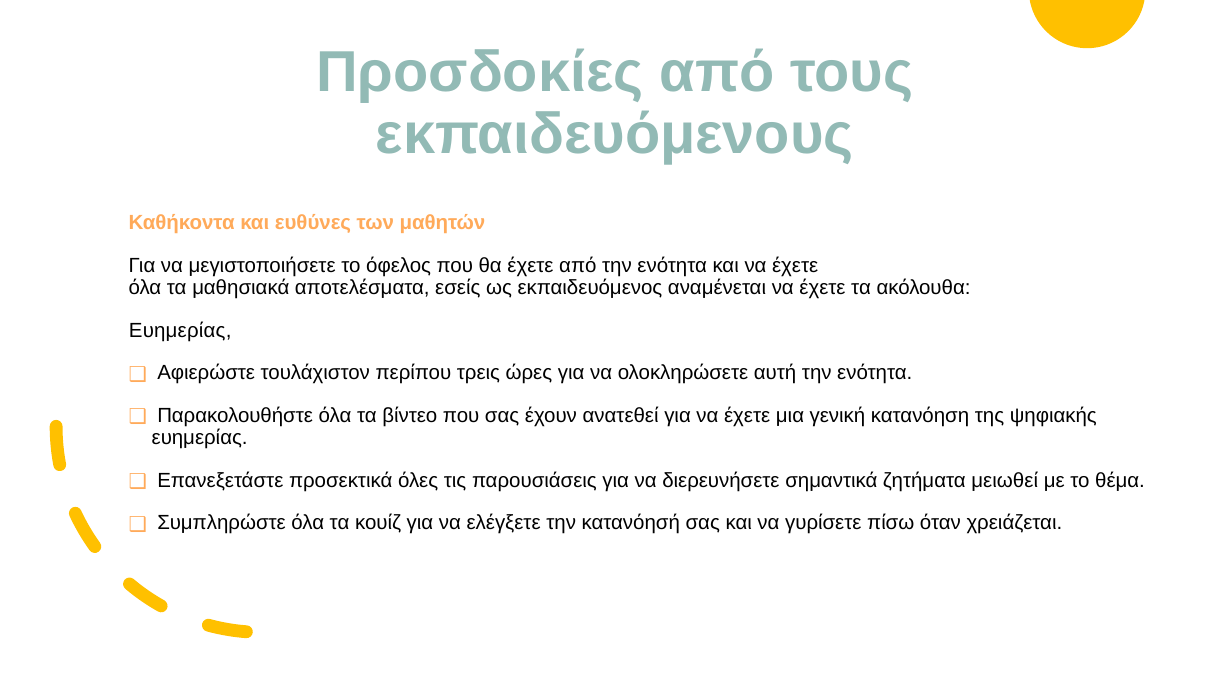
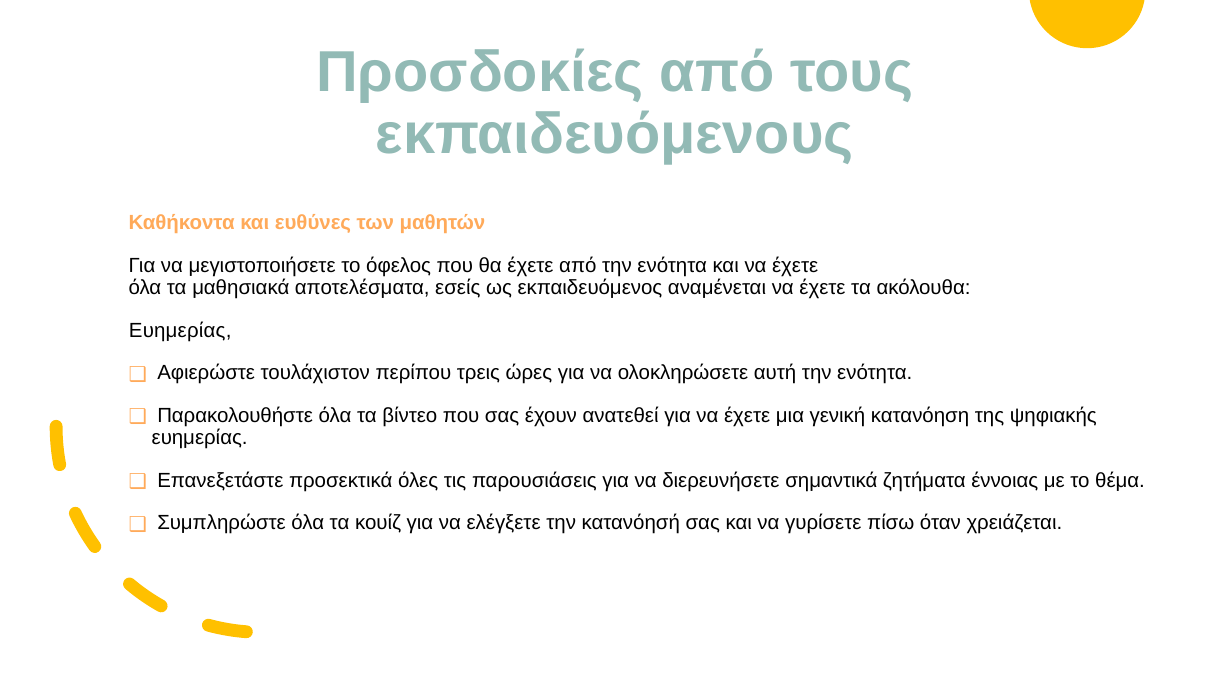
μειωθεί: μειωθεί -> έννοιας (1005, 480)
